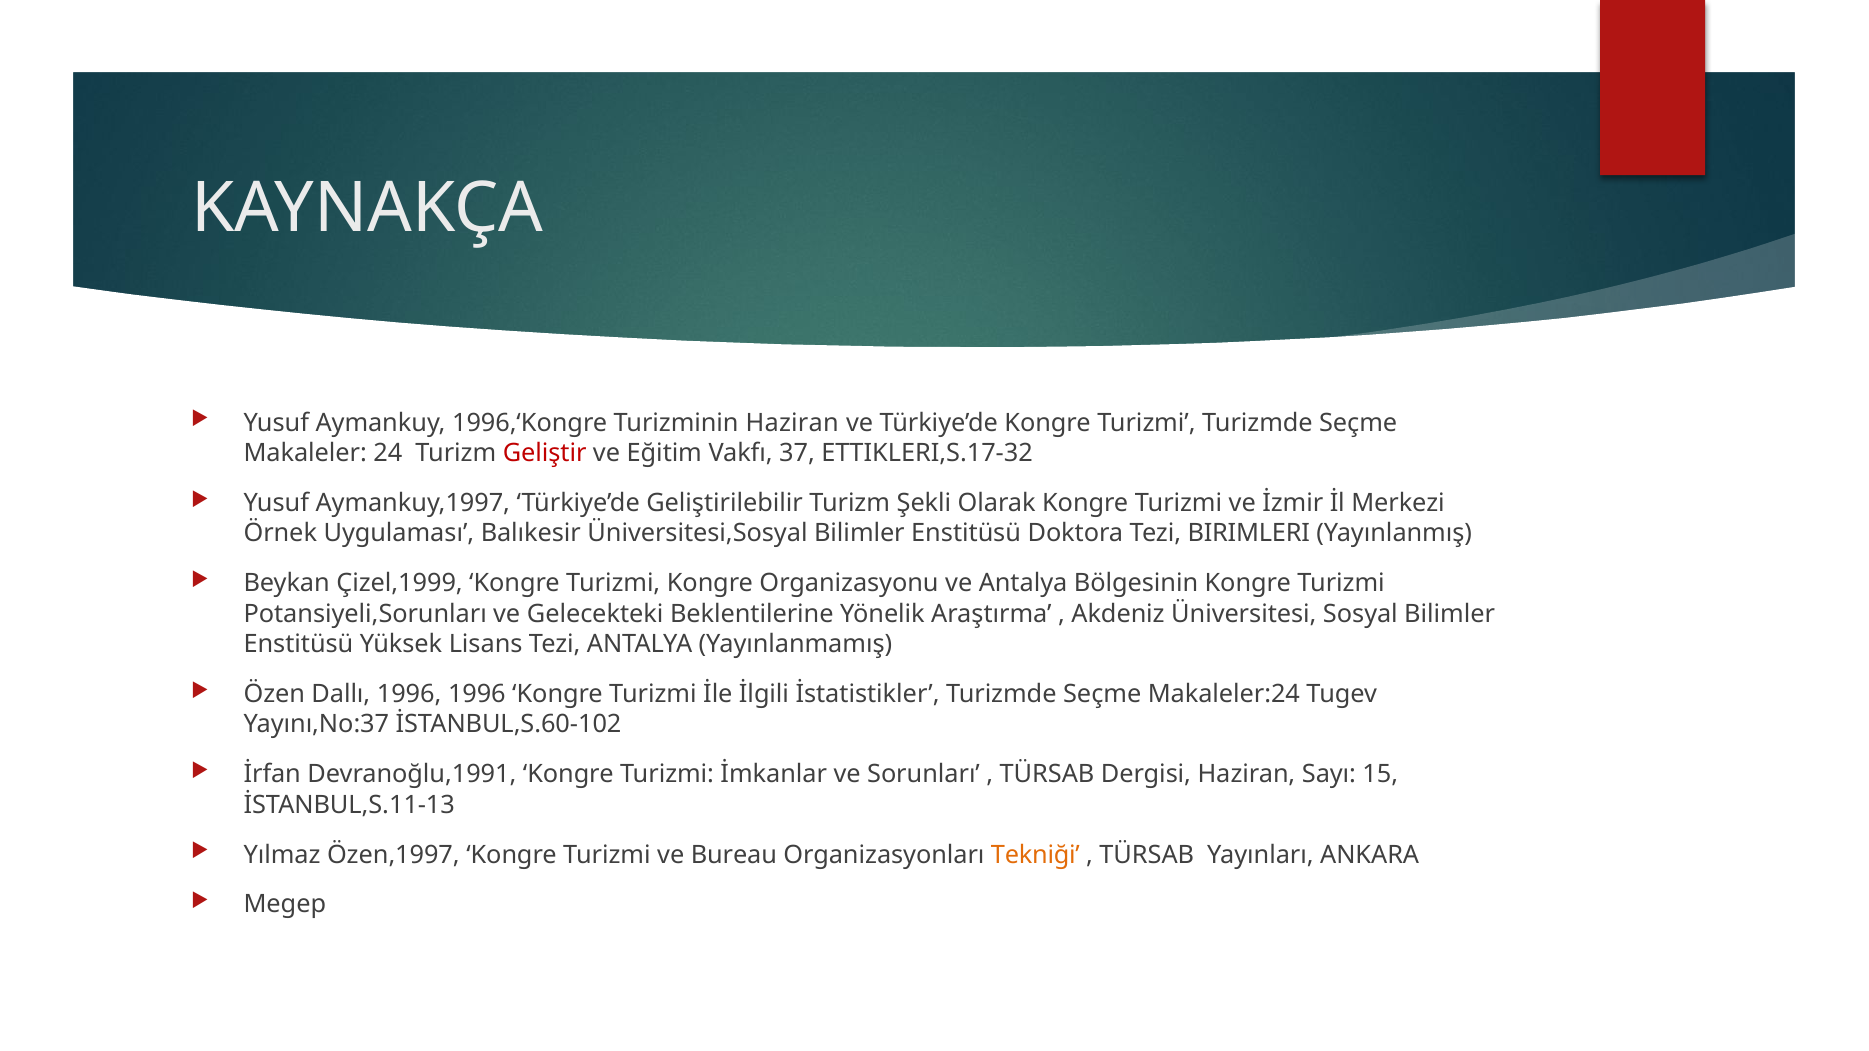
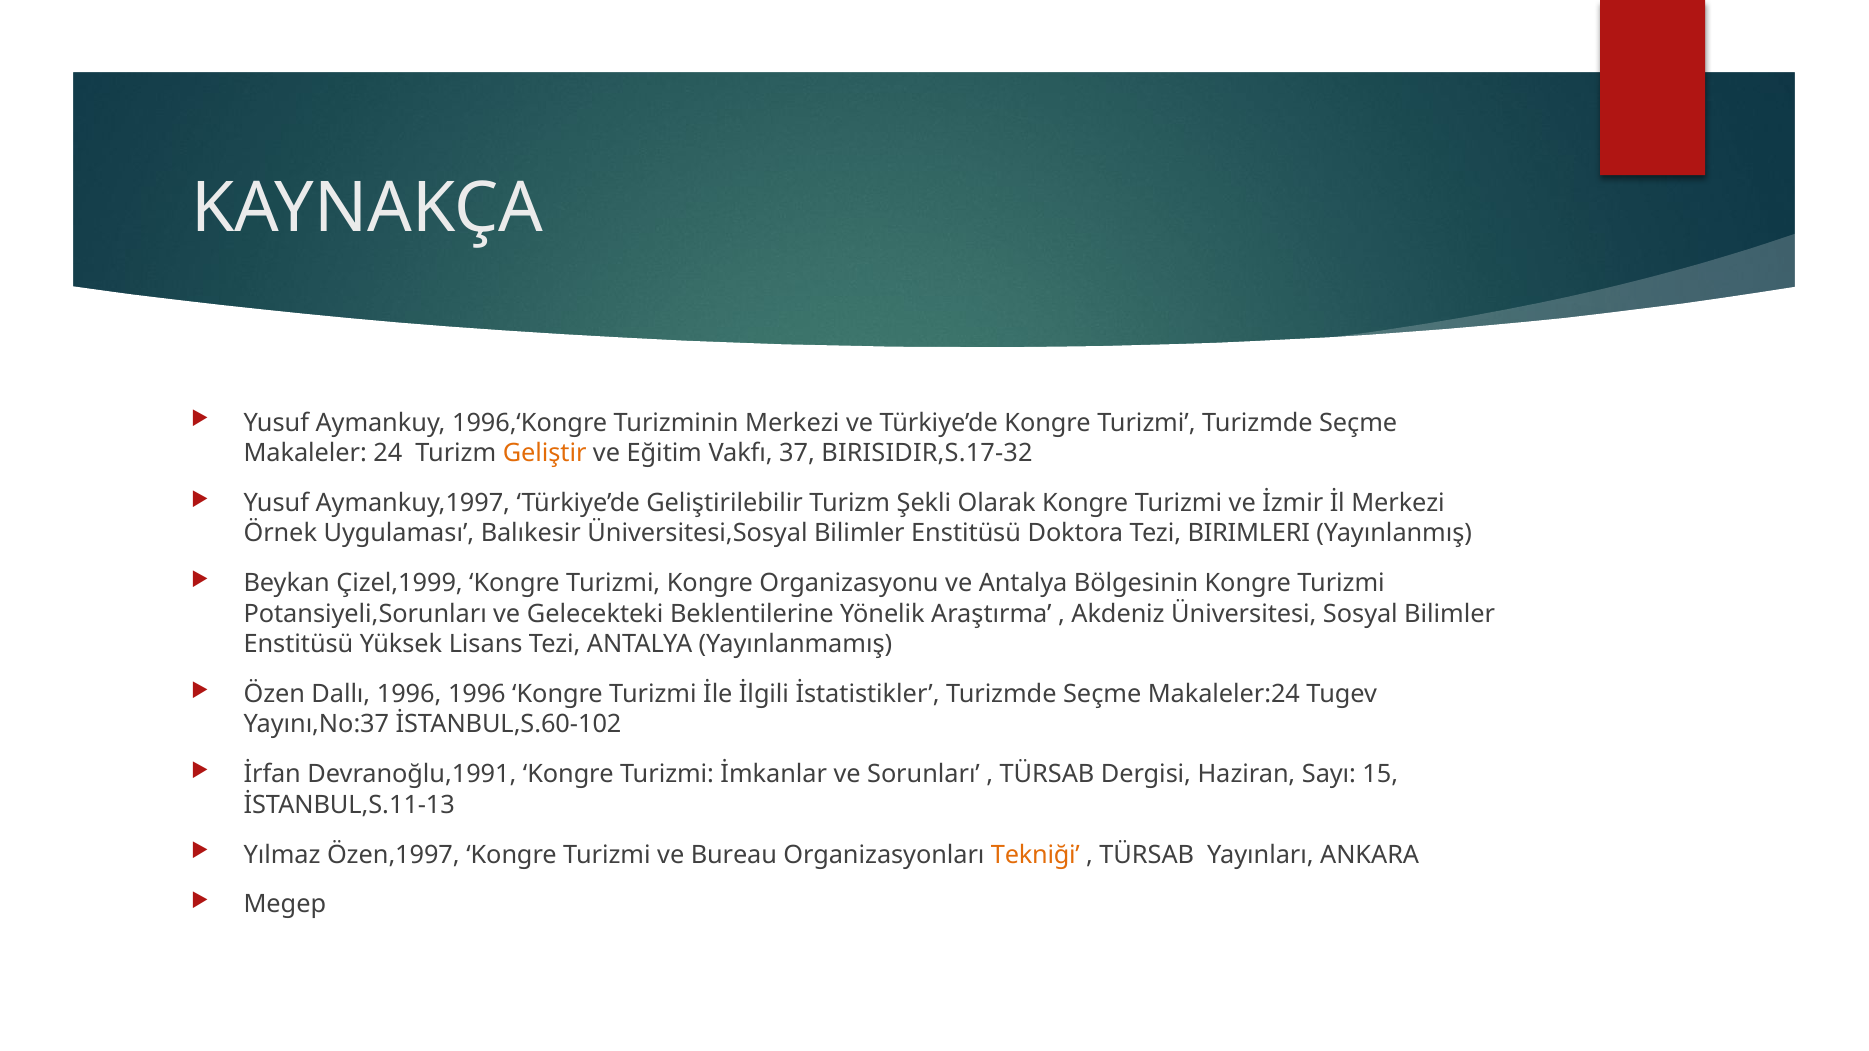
Turizminin Haziran: Haziran -> Merkezi (792, 423)
Geliştir colour: red -> orange (545, 453)
ETTIKLERI,S.17-32: ETTIKLERI,S.17-32 -> BIRISIDIR,S.17-32 (927, 453)
